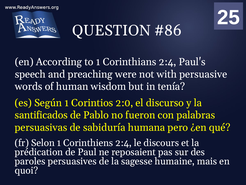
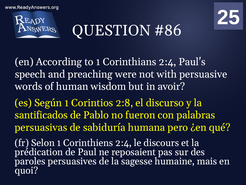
tenía: tenía -> avoir (171, 86)
2:0: 2:0 -> 2:8 (124, 103)
